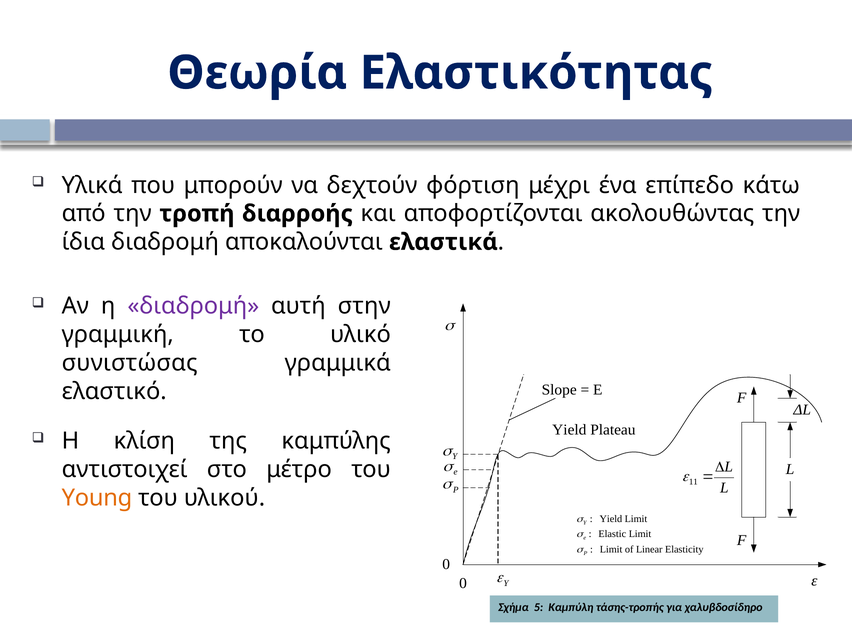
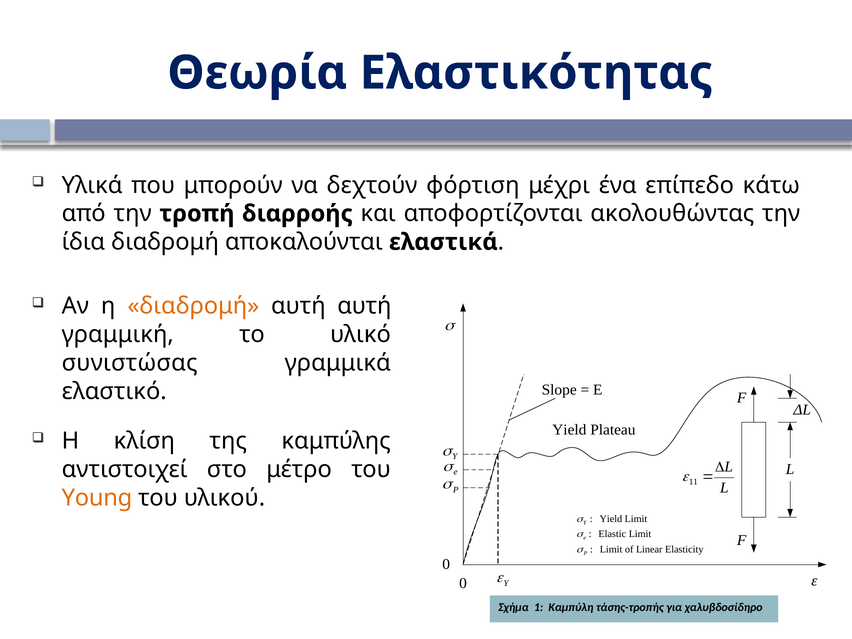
διαδρομή colour: purple -> orange (193, 306)
αυτή στην: στην -> αυτή (364, 306)
5: 5 -> 1 (539, 608)
